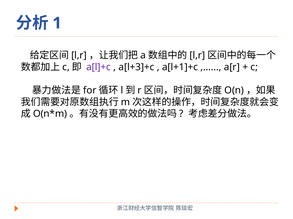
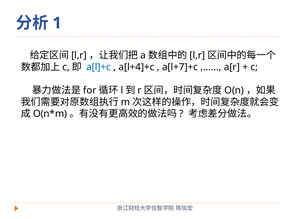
a[l]+c colour: purple -> blue (99, 67)
a[l+3]+c: a[l+3]+c -> a[l+4]+c (136, 67)
a[l+1]+c: a[l+1]+c -> a[l+7]+c (180, 67)
